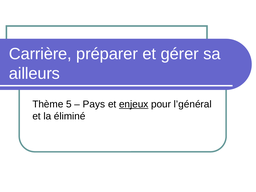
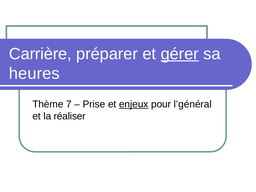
gérer underline: none -> present (180, 54)
ailleurs: ailleurs -> heures (34, 73)
5: 5 -> 7 (69, 104)
Pays: Pays -> Prise (94, 104)
éliminé: éliminé -> réaliser (70, 116)
